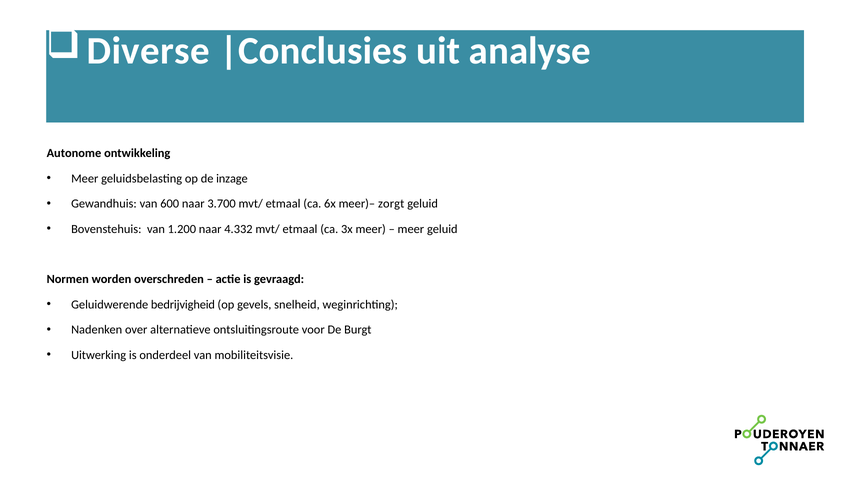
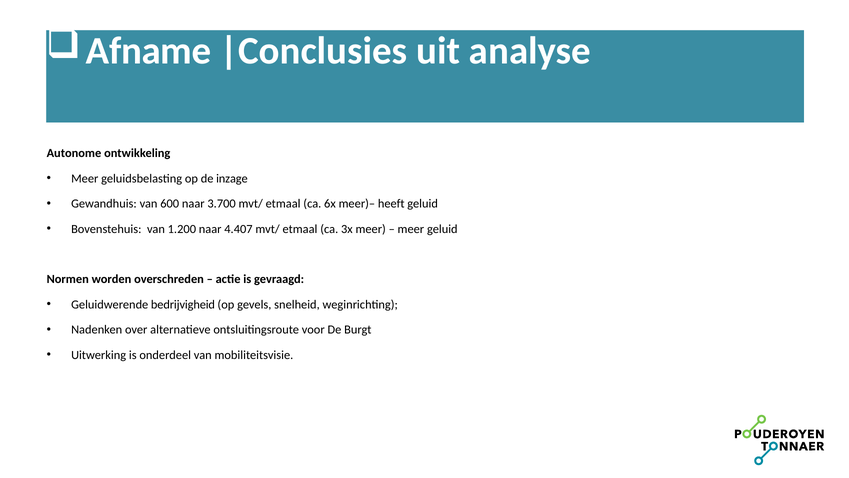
Diverse: Diverse -> Afname (149, 51)
zorgt: zorgt -> heeft (391, 204)
4.332: 4.332 -> 4.407 (238, 229)
